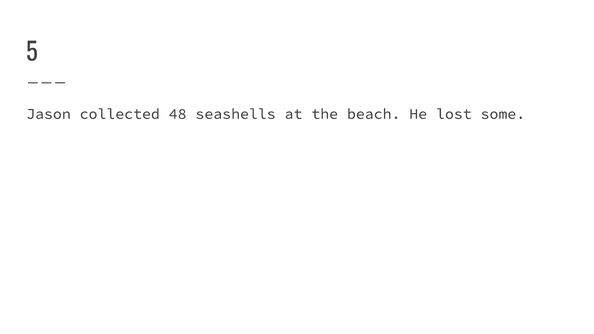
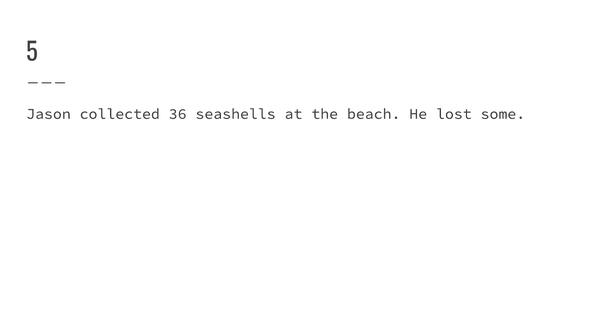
48: 48 -> 36 (178, 114)
